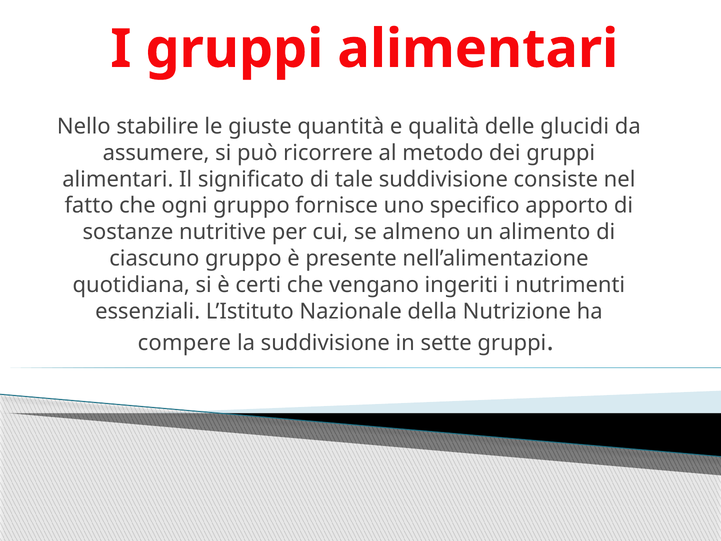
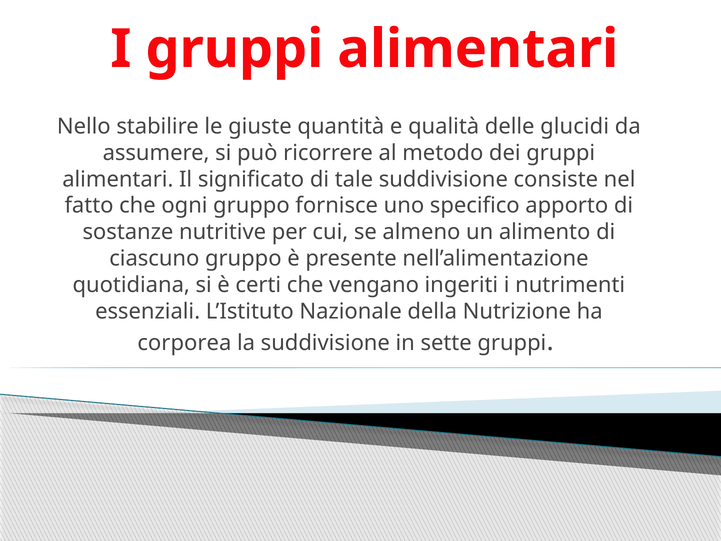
compere: compere -> corporea (184, 343)
